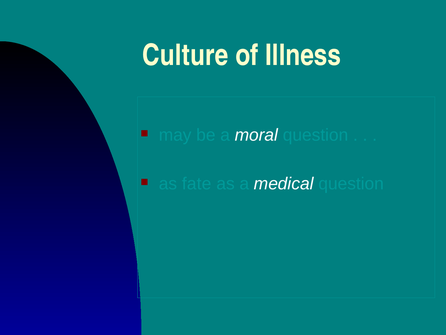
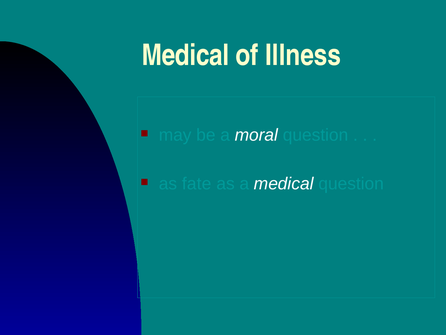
Culture: Culture -> Medical (185, 55)
